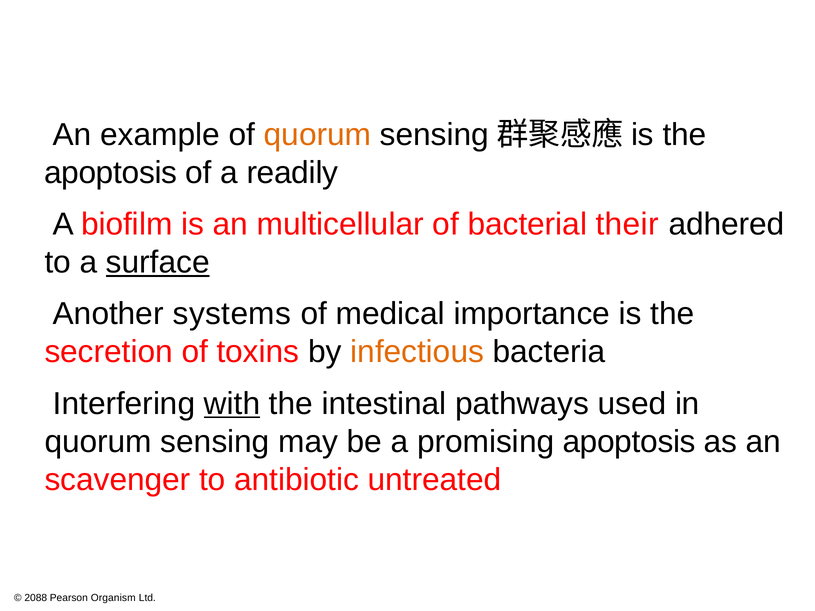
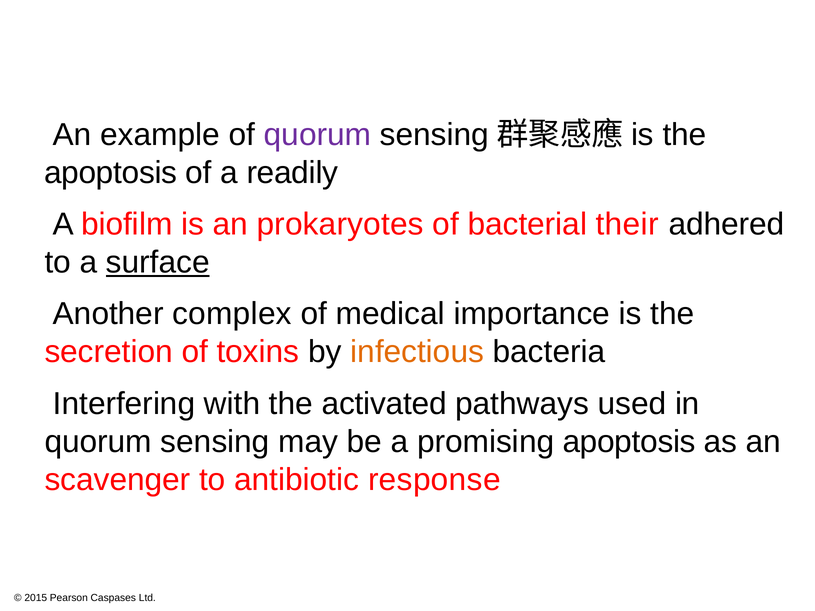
quorum colour: orange -> purple (317, 135)
multicellular: multicellular -> prokaryotes (340, 224)
systems: systems -> complex (232, 314)
with underline: present -> none (232, 404)
intestinal: intestinal -> activated (384, 404)
untreated: untreated -> response (434, 480)
2088: 2088 -> 2015 (36, 598)
Organism: Organism -> Caspases (113, 598)
